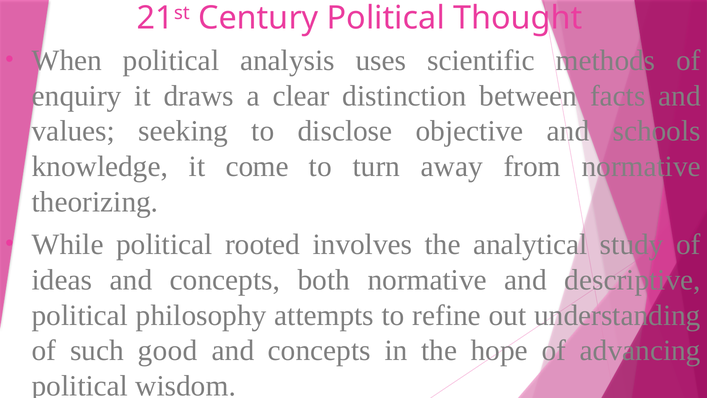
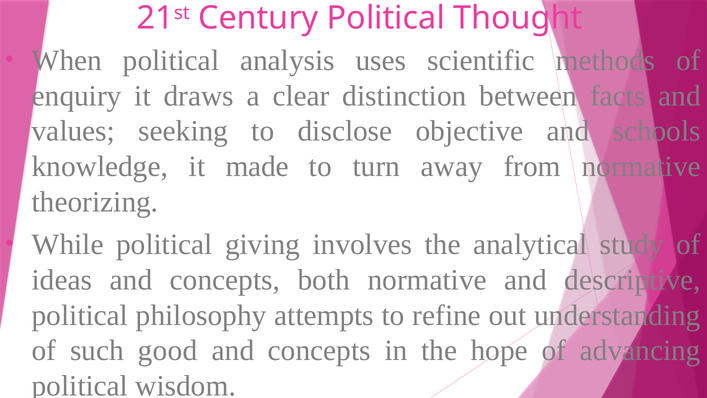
come: come -> made (257, 166)
rooted: rooted -> giving (263, 244)
